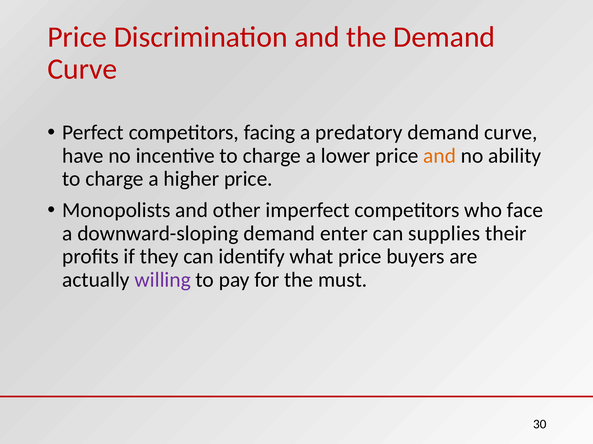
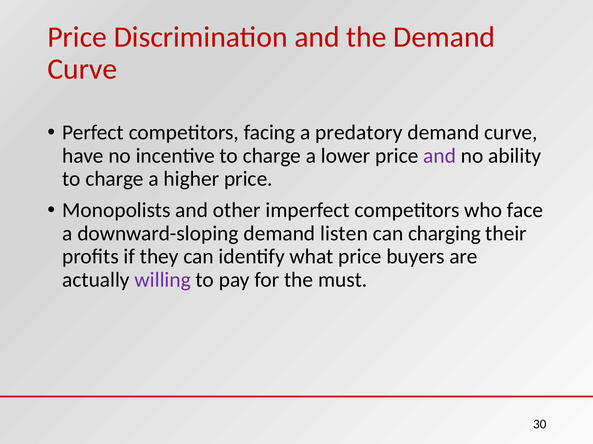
and colour: orange -> purple (440, 156)
enter: enter -> listen (344, 234)
supplies: supplies -> charging (444, 234)
